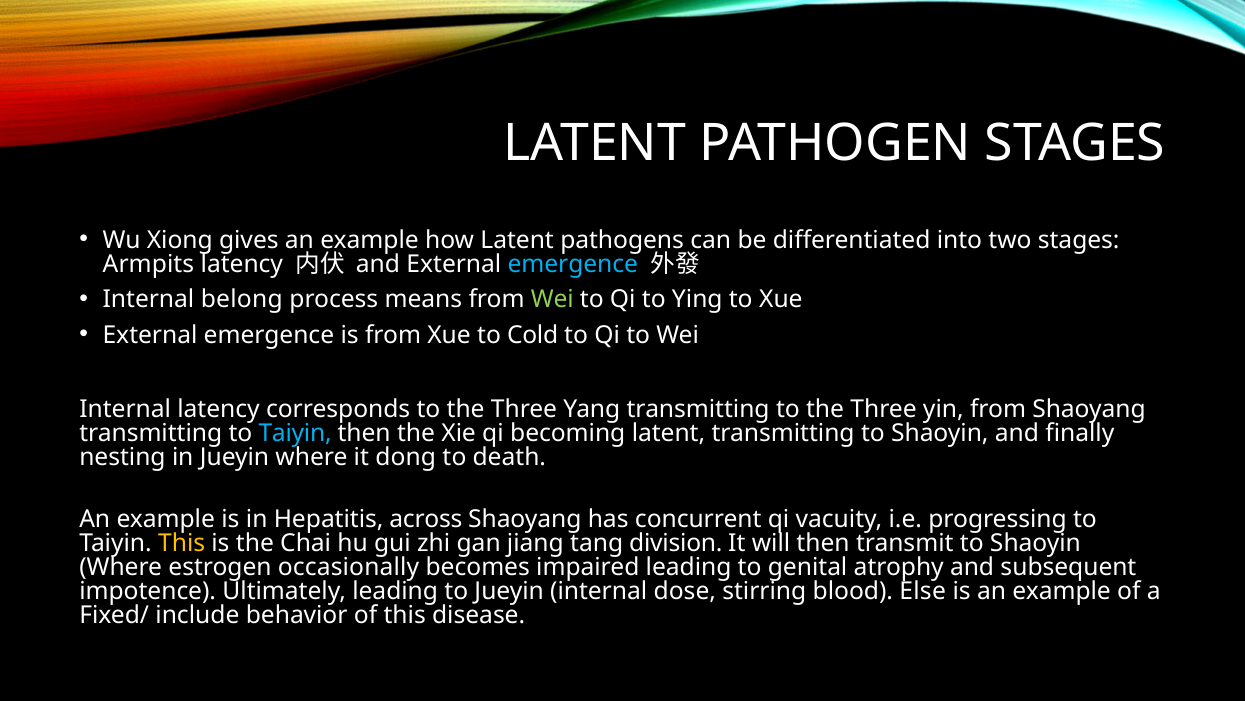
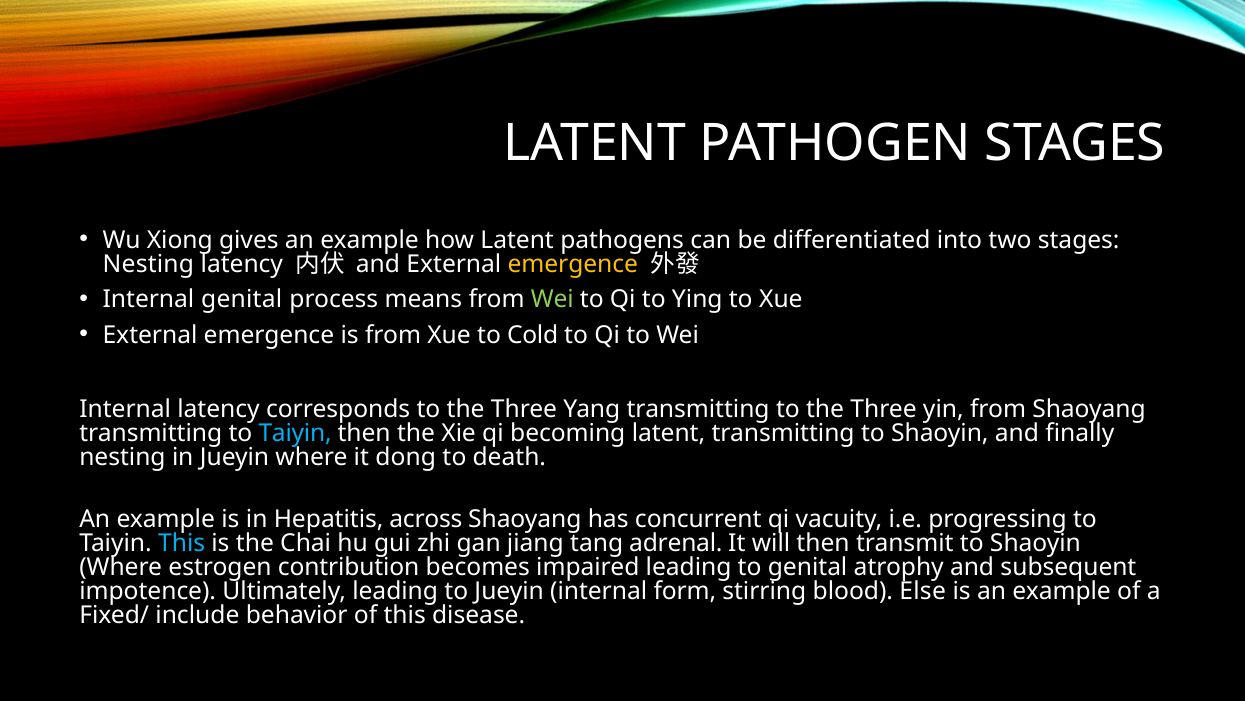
Armpits: Armpits -> Nesting (148, 264)
emergence colour: light blue -> yellow (573, 264)
Internal belong: belong -> genital (242, 299)
This colour: yellow -> light blue (182, 543)
division: division -> adrenal (676, 543)
occasionally: occasionally -> contribution (349, 567)
dose: dose -> form (685, 591)
